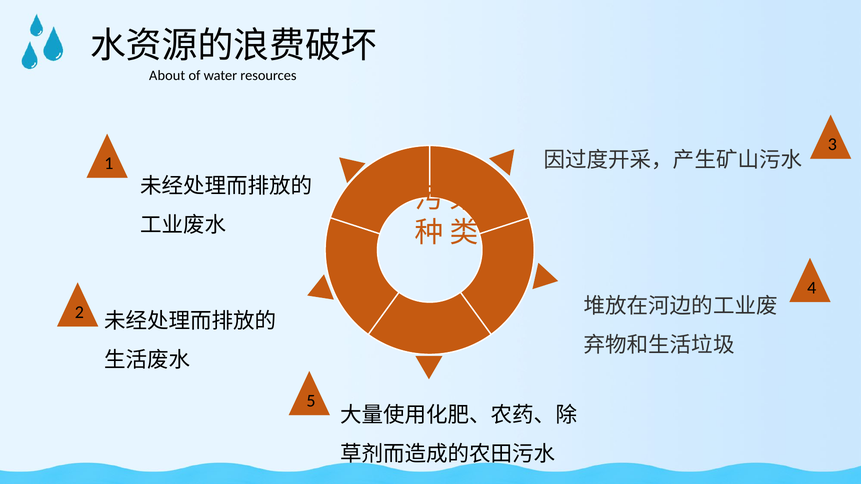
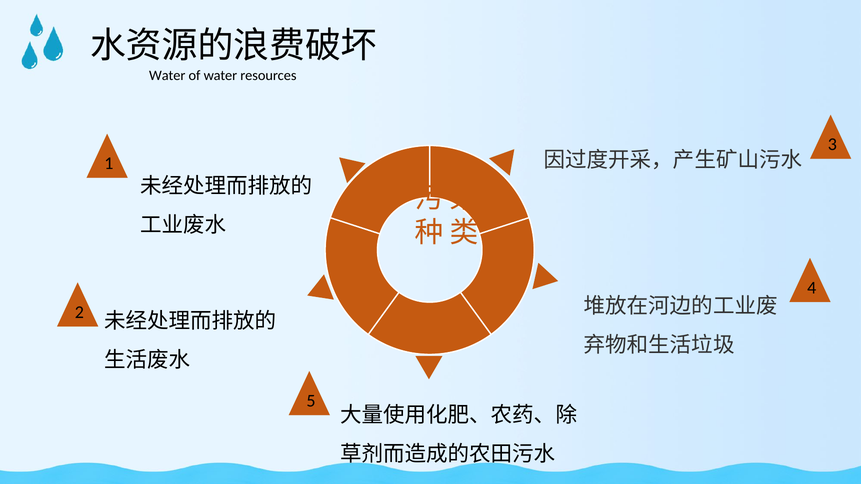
About: About -> Water (167, 76)
